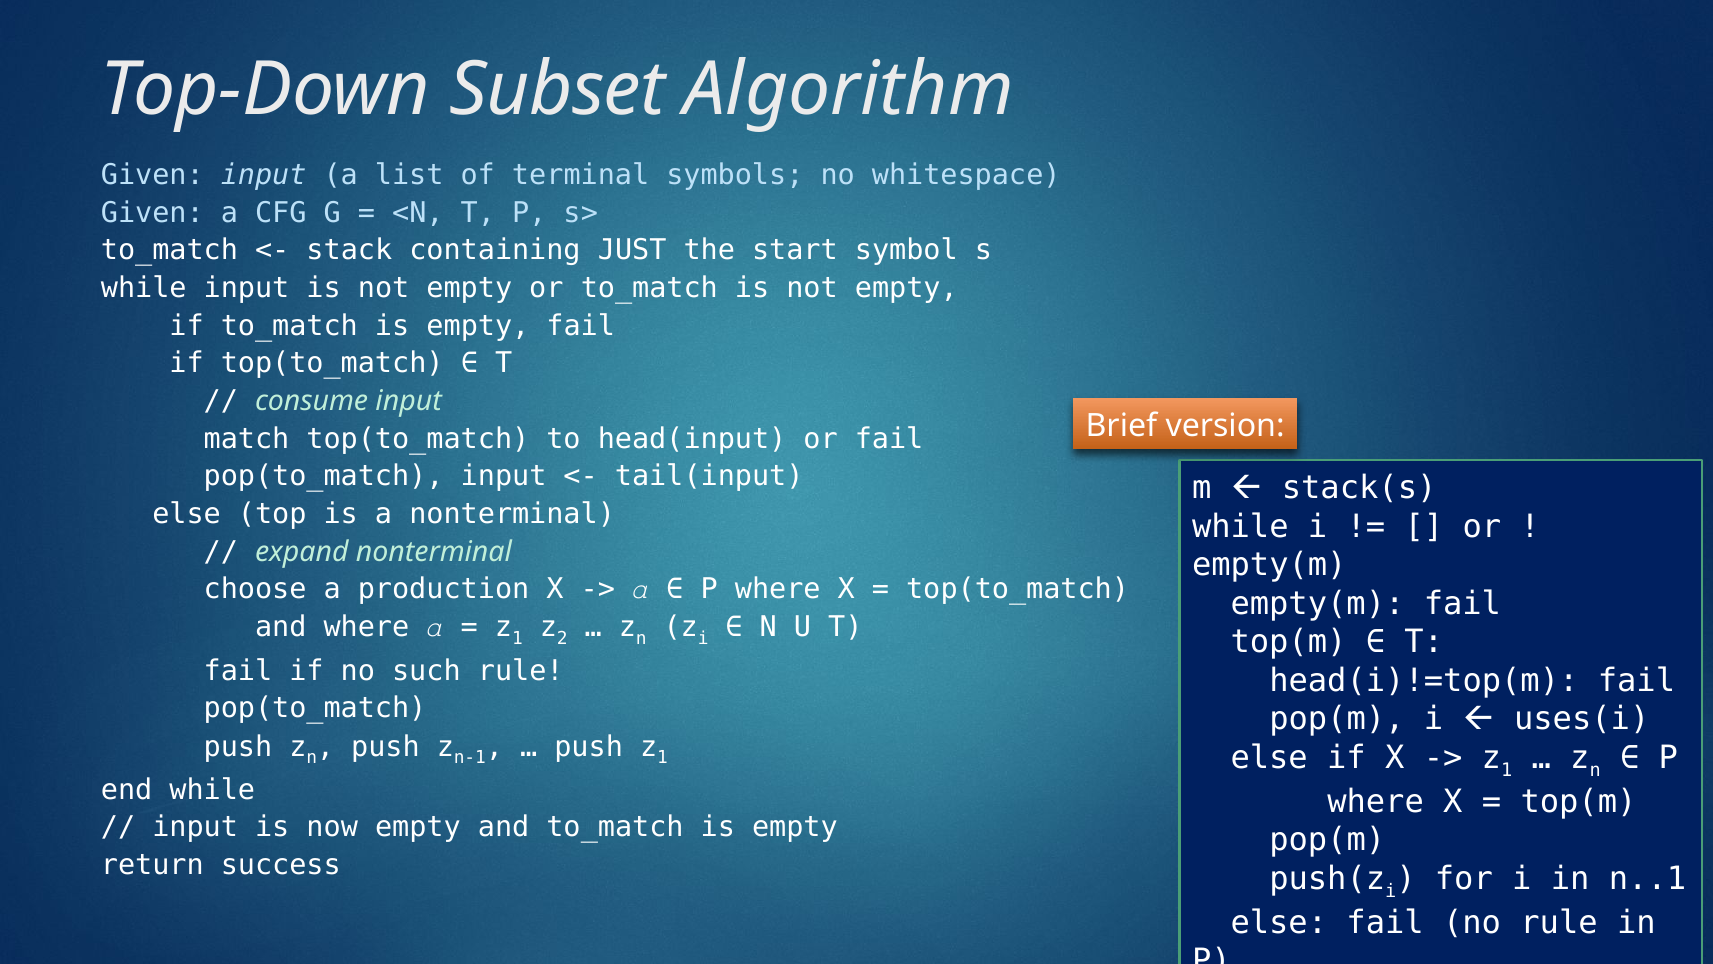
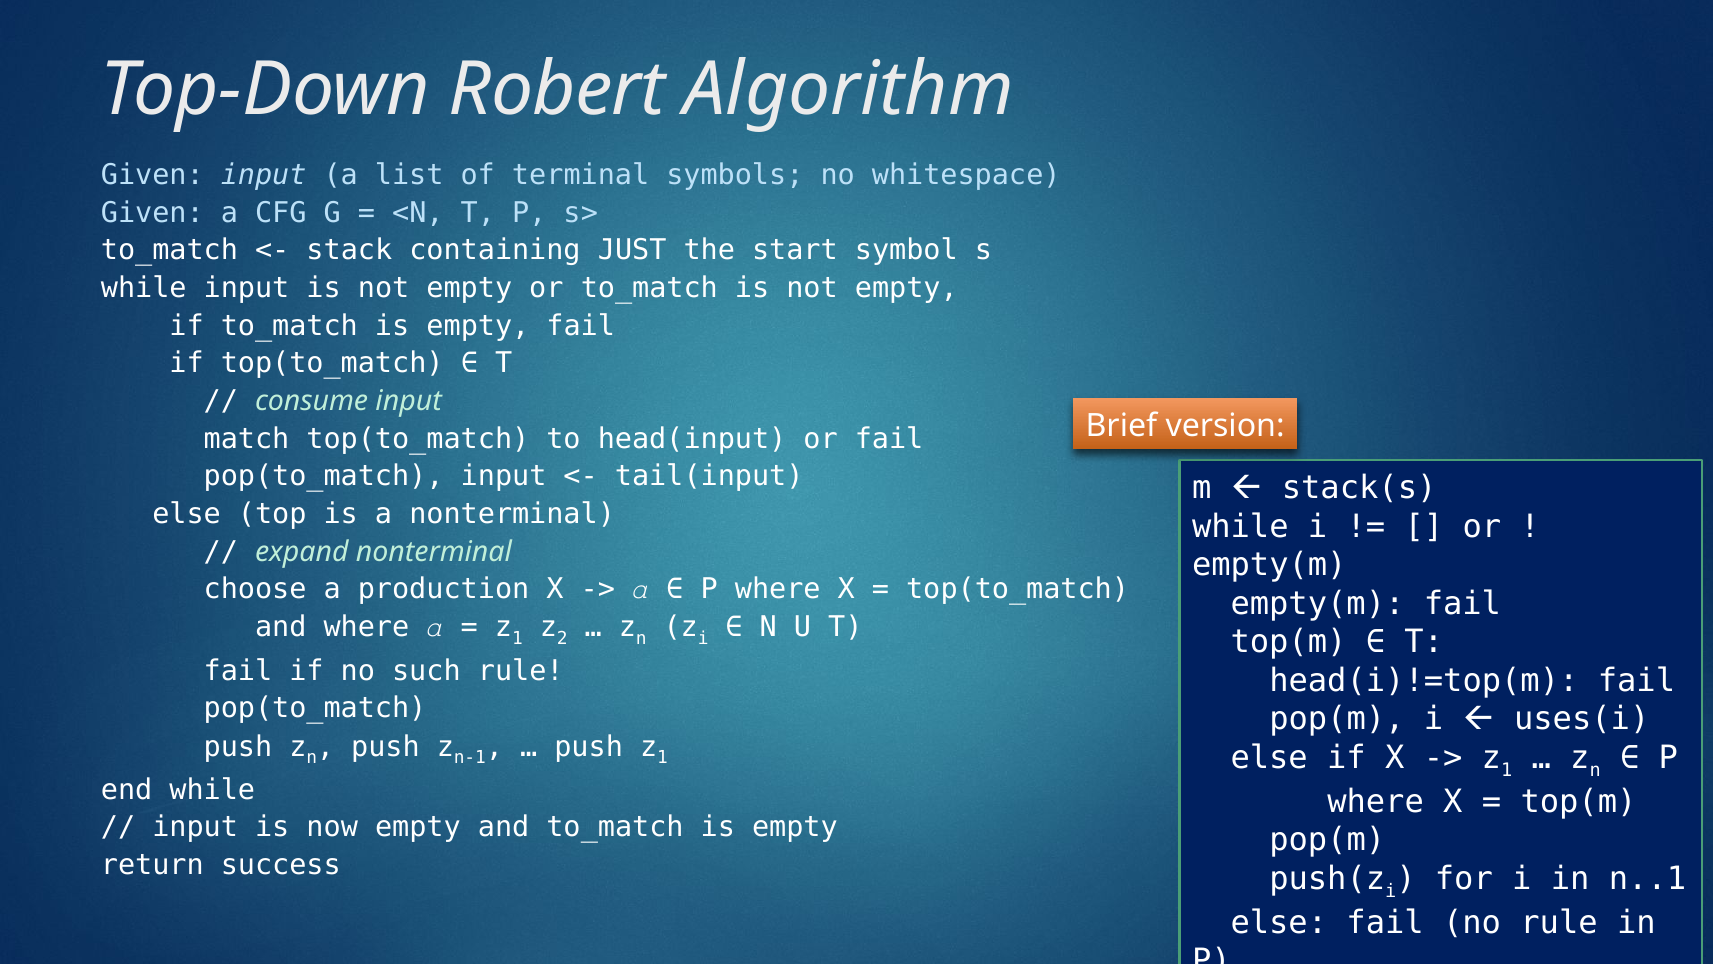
Subset: Subset -> Robert (557, 90)
